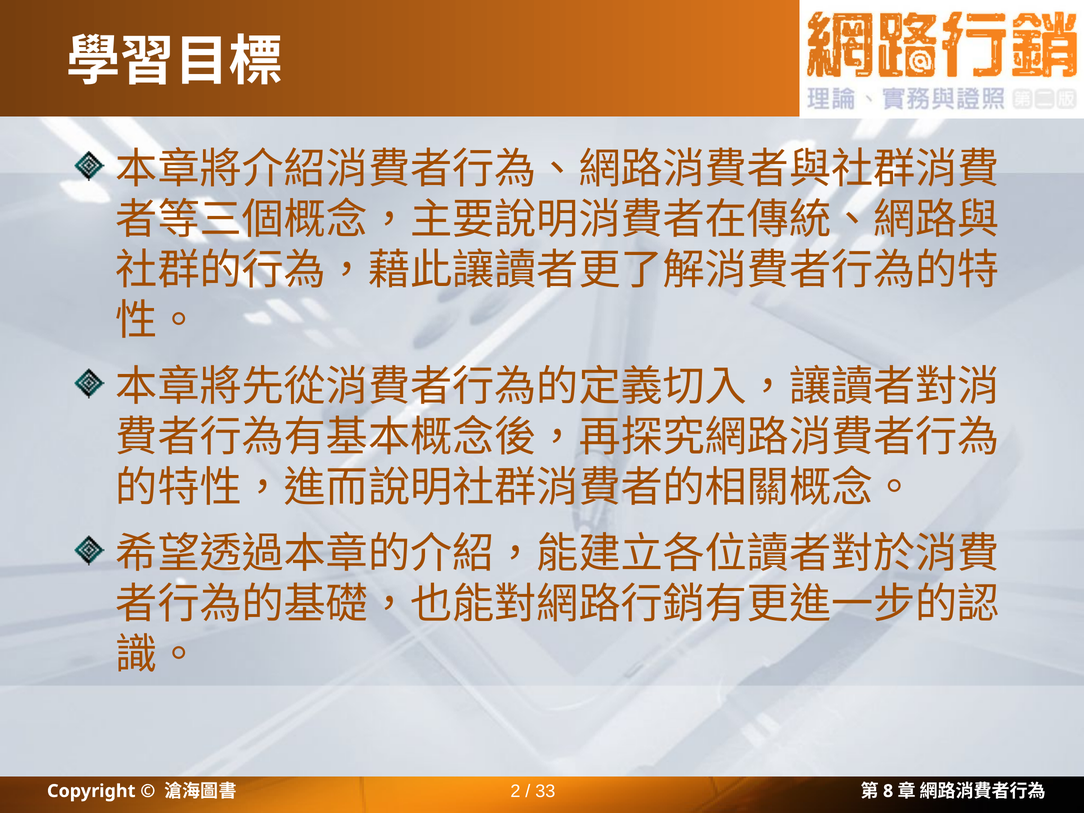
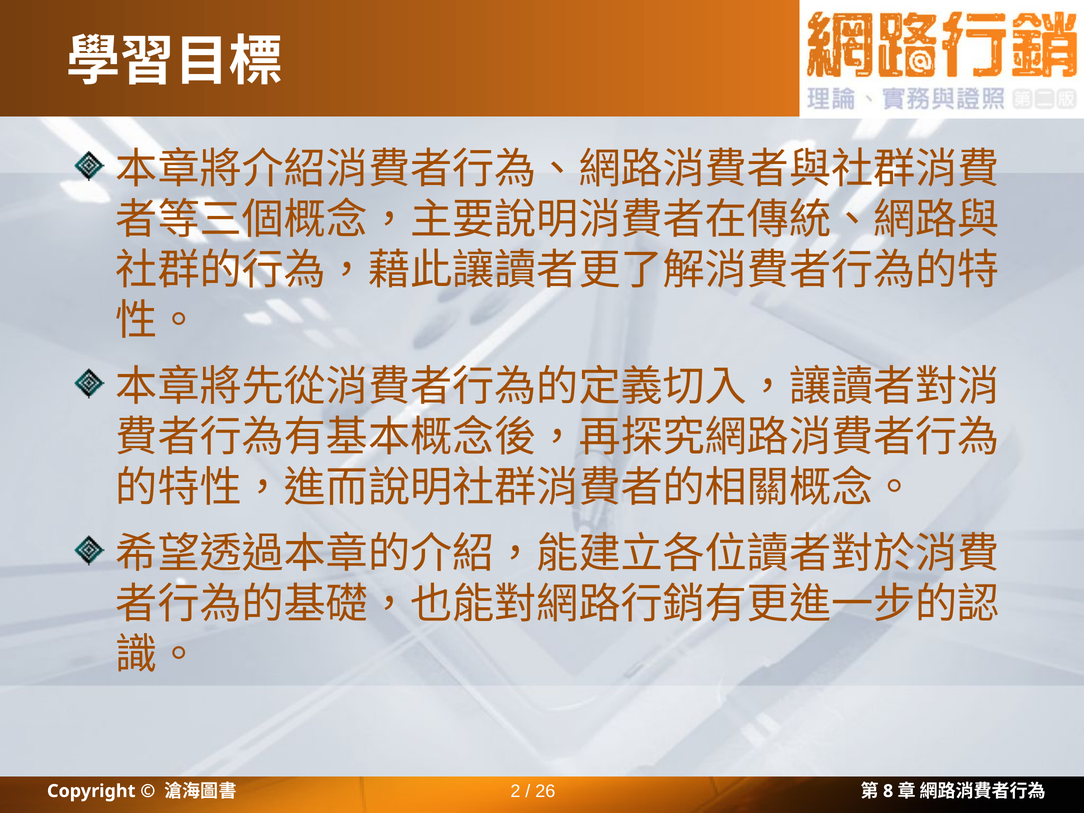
33: 33 -> 26 (545, 791)
